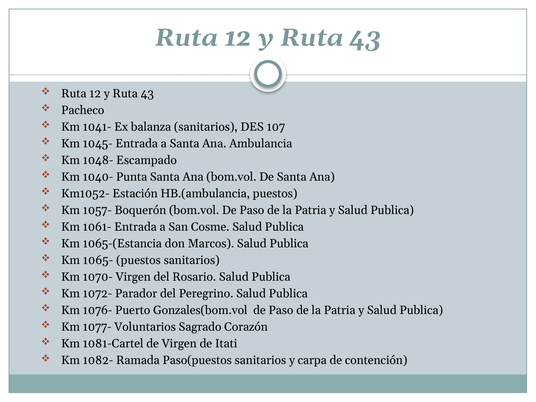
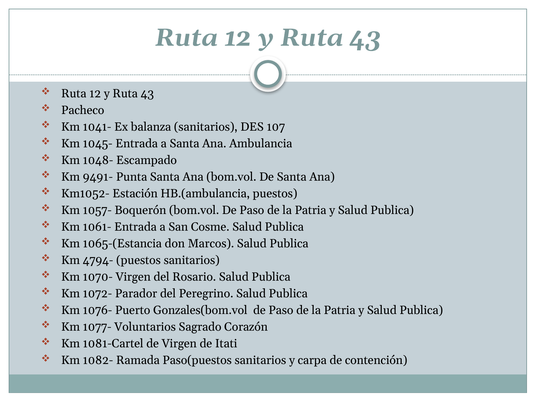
1040-: 1040- -> 9491- (98, 177)
1065-: 1065- -> 4794- (98, 260)
